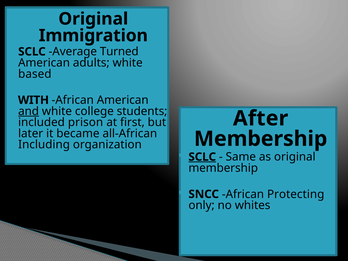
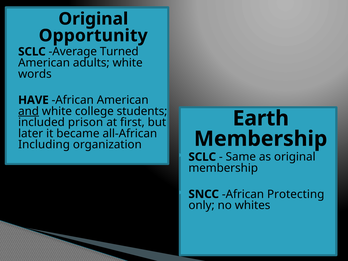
Immigration: Immigration -> Opportunity (93, 36)
based: based -> words (35, 74)
WITH: WITH -> HAVE (33, 100)
After: After -> Earth (261, 118)
SCLC underline: present -> none (202, 157)
